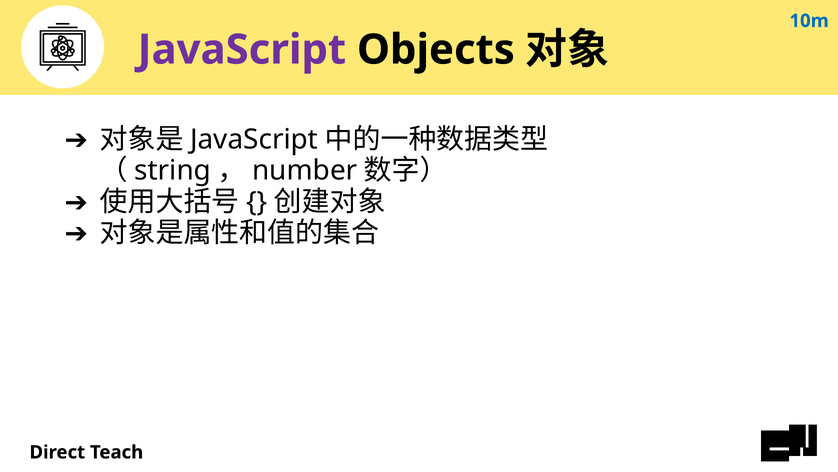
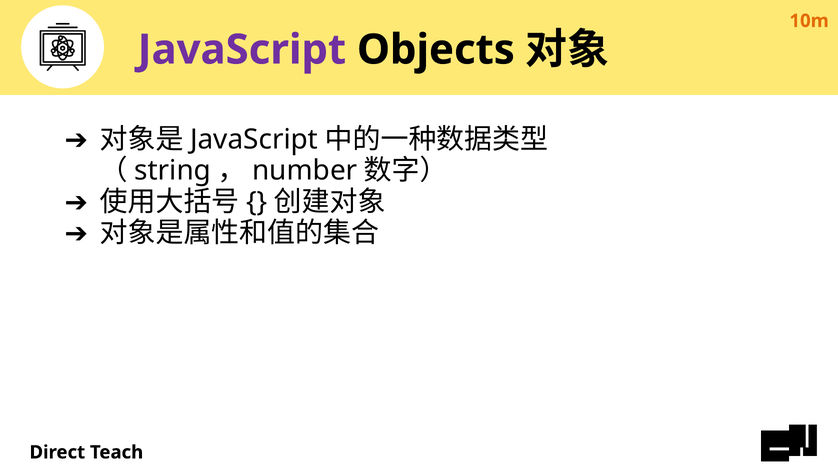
10m colour: blue -> orange (809, 21)
